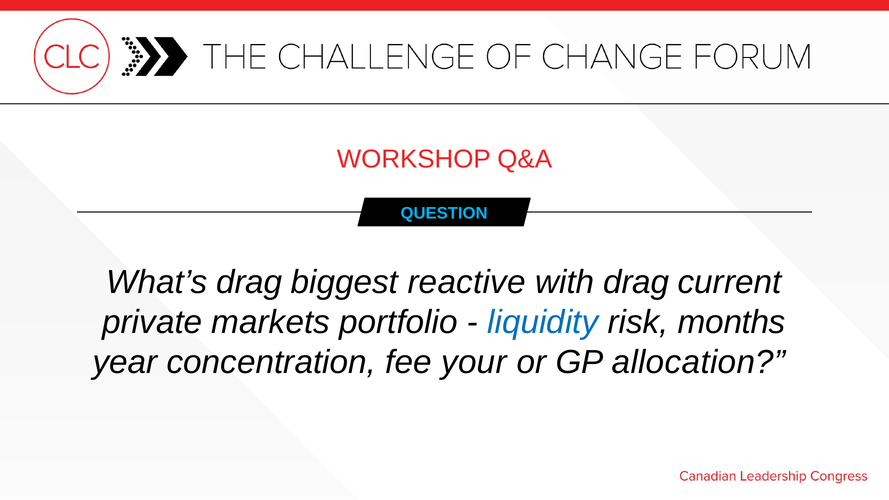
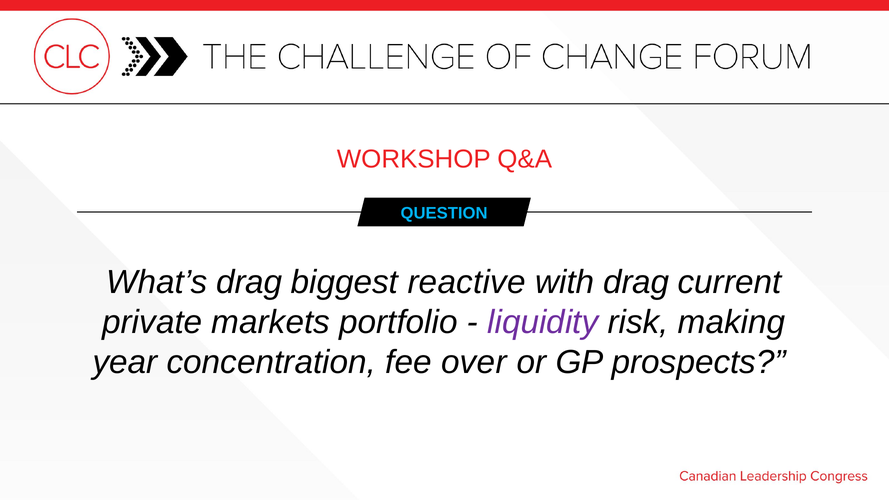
liquidity colour: blue -> purple (543, 322)
months: months -> making (732, 322)
your: your -> over (474, 362)
allocation: allocation -> prospects (699, 362)
